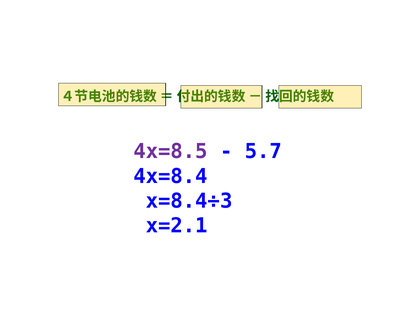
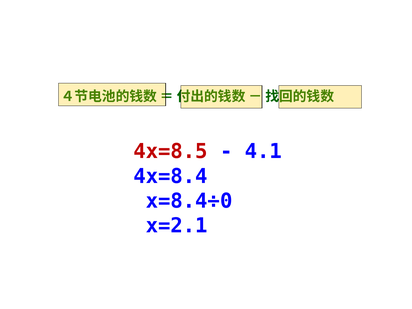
4x=8.5 colour: purple -> red (171, 151)
5.7: 5.7 -> 4.1 (263, 151)
x=8.4÷3: x=8.4÷3 -> x=8.4÷0 (189, 201)
